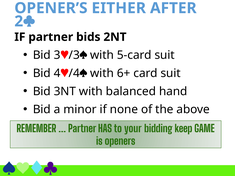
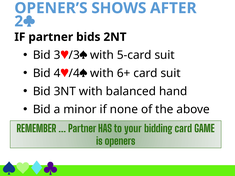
EITHER: EITHER -> SHOWS (119, 8)
bidding keep: keep -> card (183, 129)
